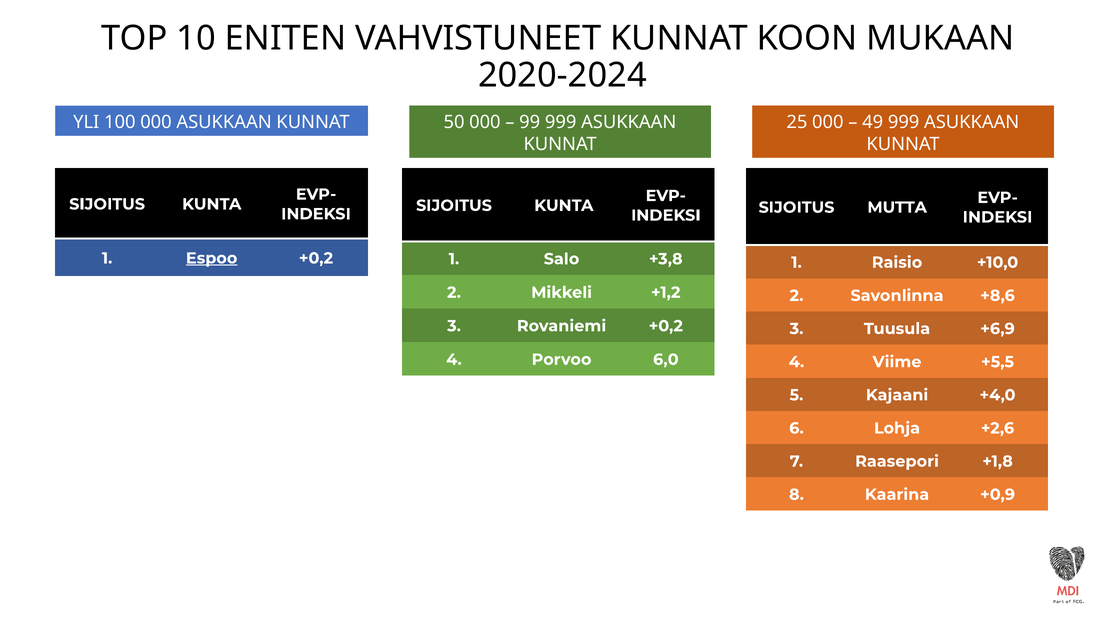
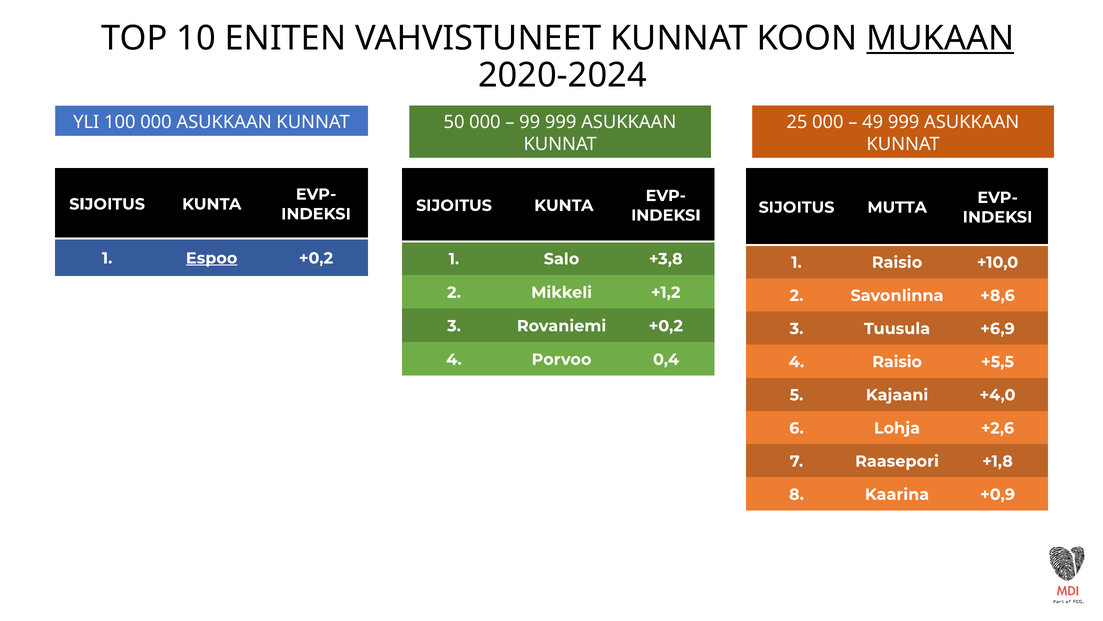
MUKAAN underline: none -> present (940, 38)
6,0: 6,0 -> 0,4 (666, 359)
4 Viime: Viime -> Raisio (897, 362)
